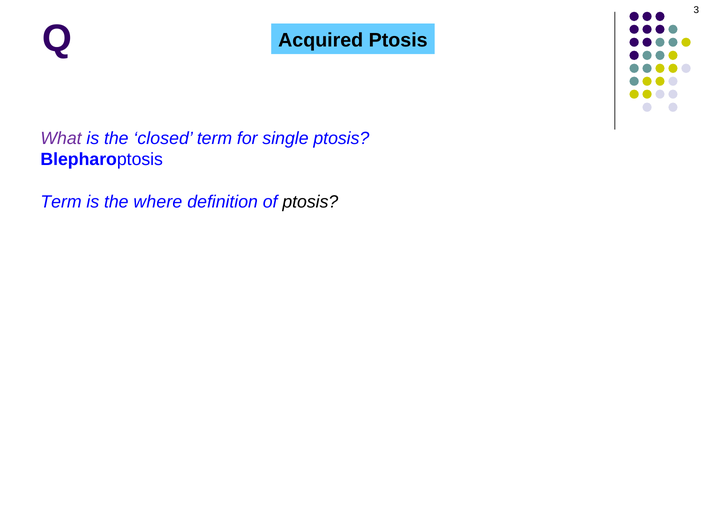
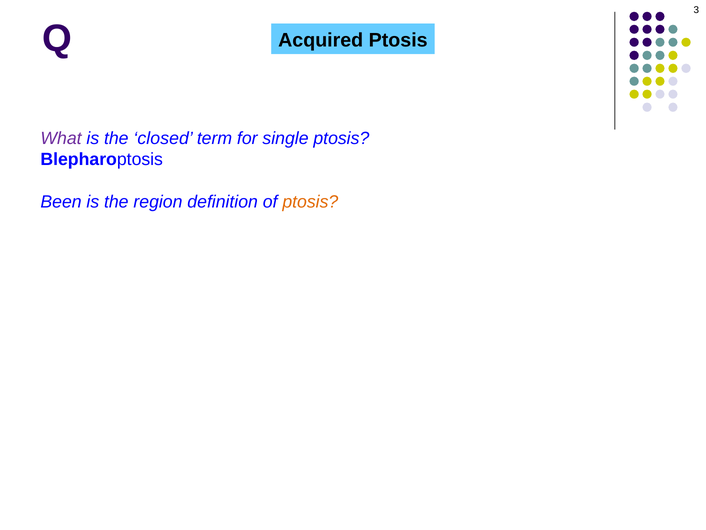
Term: Term -> Been (61, 202)
where: where -> region (158, 202)
ptosis colour: black -> orange (310, 202)
